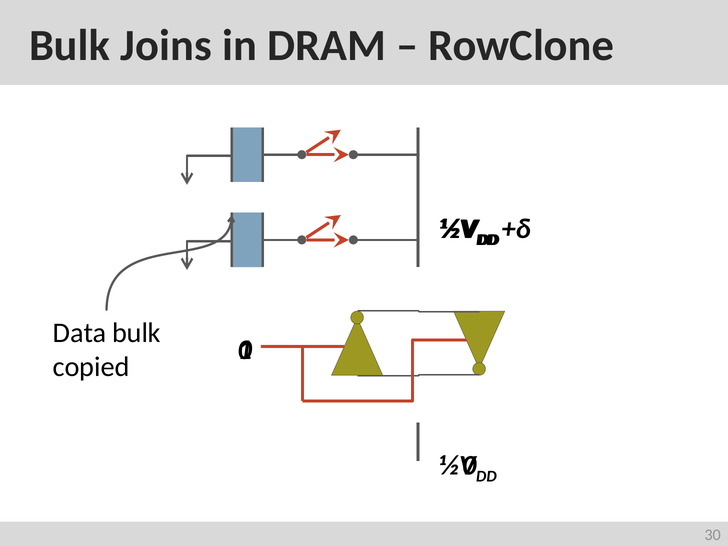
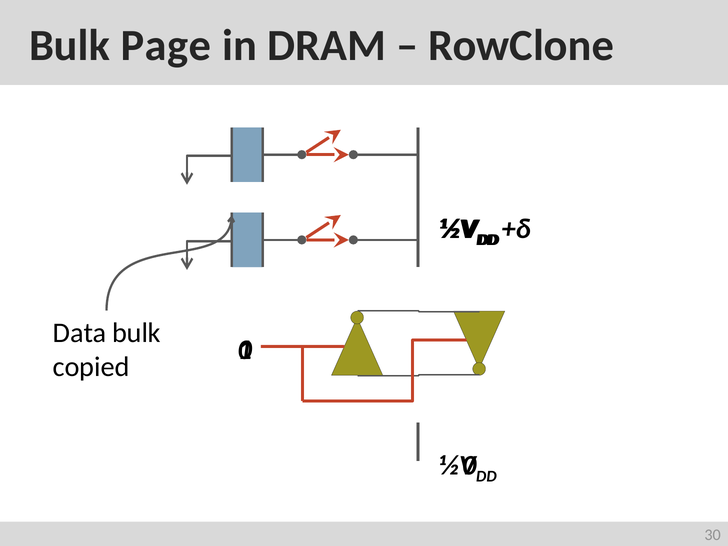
Joins: Joins -> Page (166, 46)
